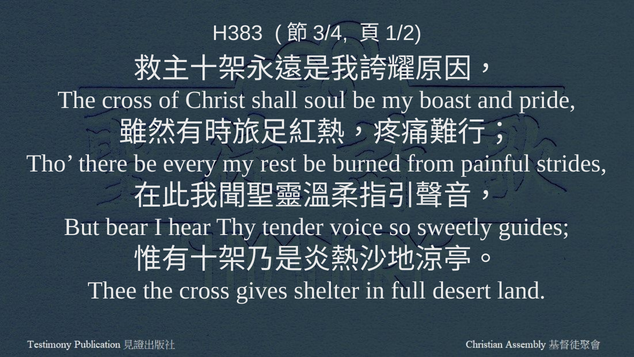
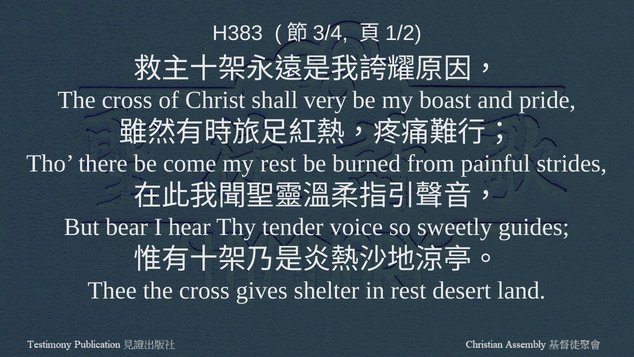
soul: soul -> very (325, 100)
every: every -> come (190, 164)
in full: full -> rest (408, 290)
